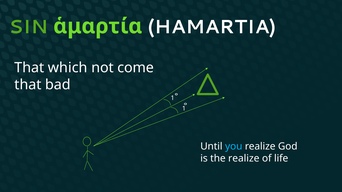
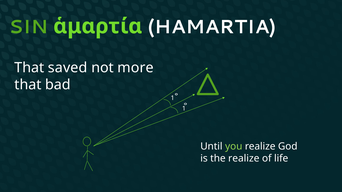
which: which -> saved (68, 68)
come: come -> more (136, 68)
you colour: light blue -> light green (234, 147)
